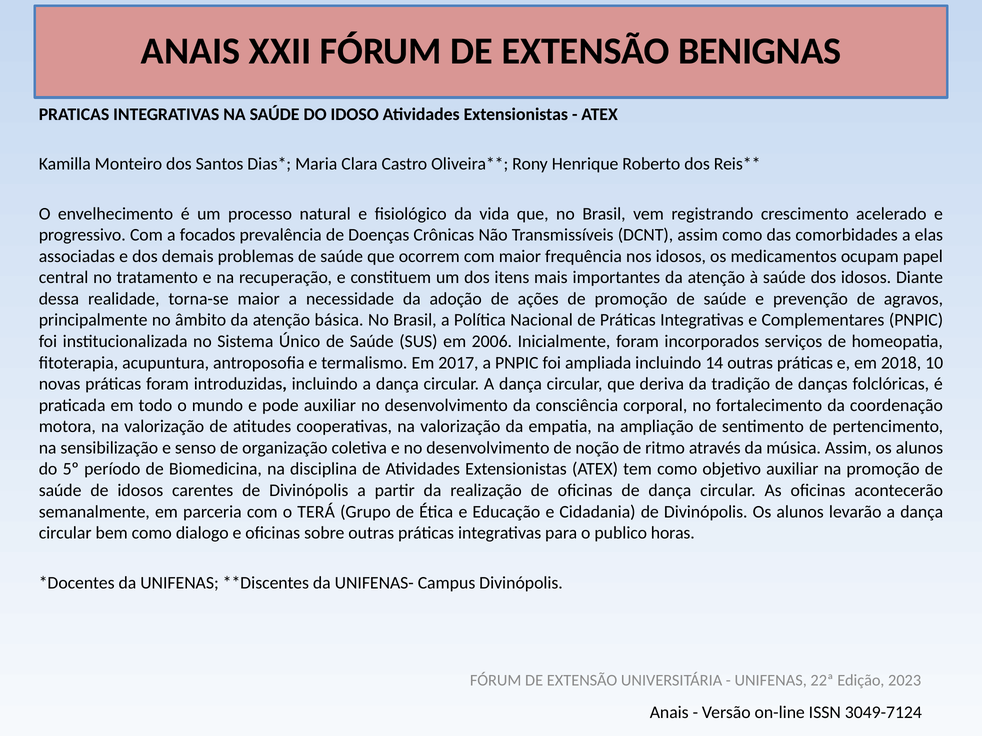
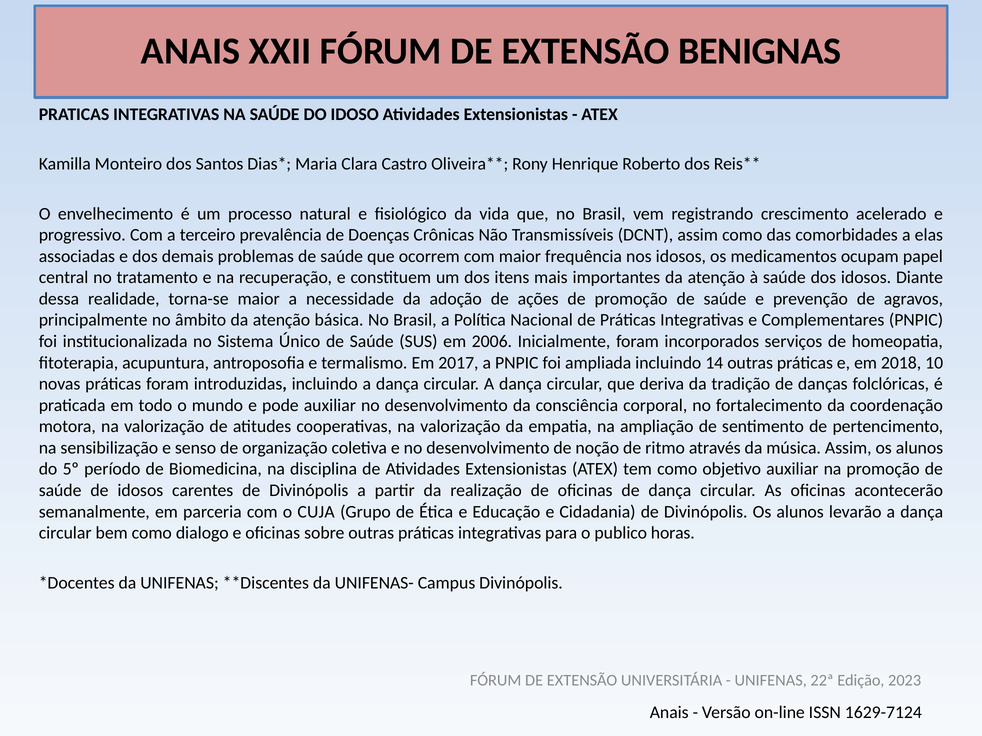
focados: focados -> terceiro (208, 235)
TERÁ: TERÁ -> CUJA (316, 512)
3049-7124: 3049-7124 -> 1629-7124 (883, 713)
